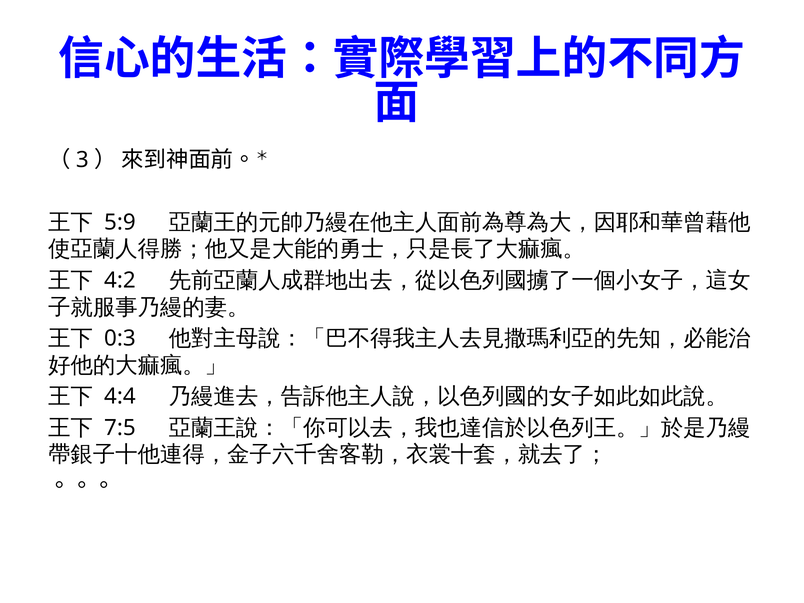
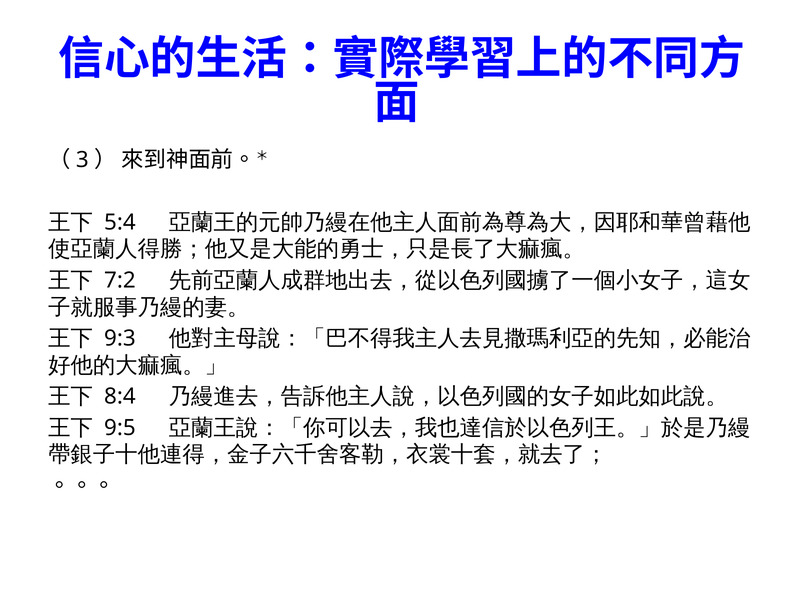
5:9: 5:9 -> 5:4 (120, 222)
4:2: 4:2 -> 7:2 (120, 280)
0:3: 0:3 -> 9:3 (120, 338)
4:4: 4:4 -> 8:4 (120, 396)
7:5: 7:5 -> 9:5 (120, 428)
